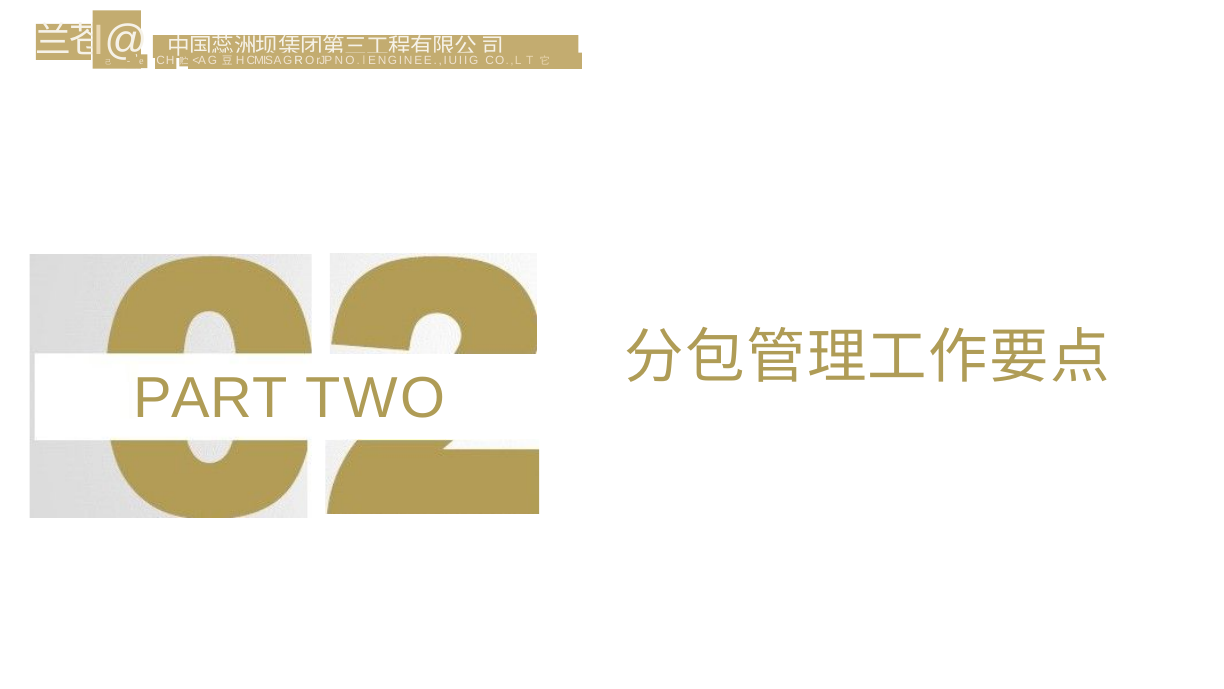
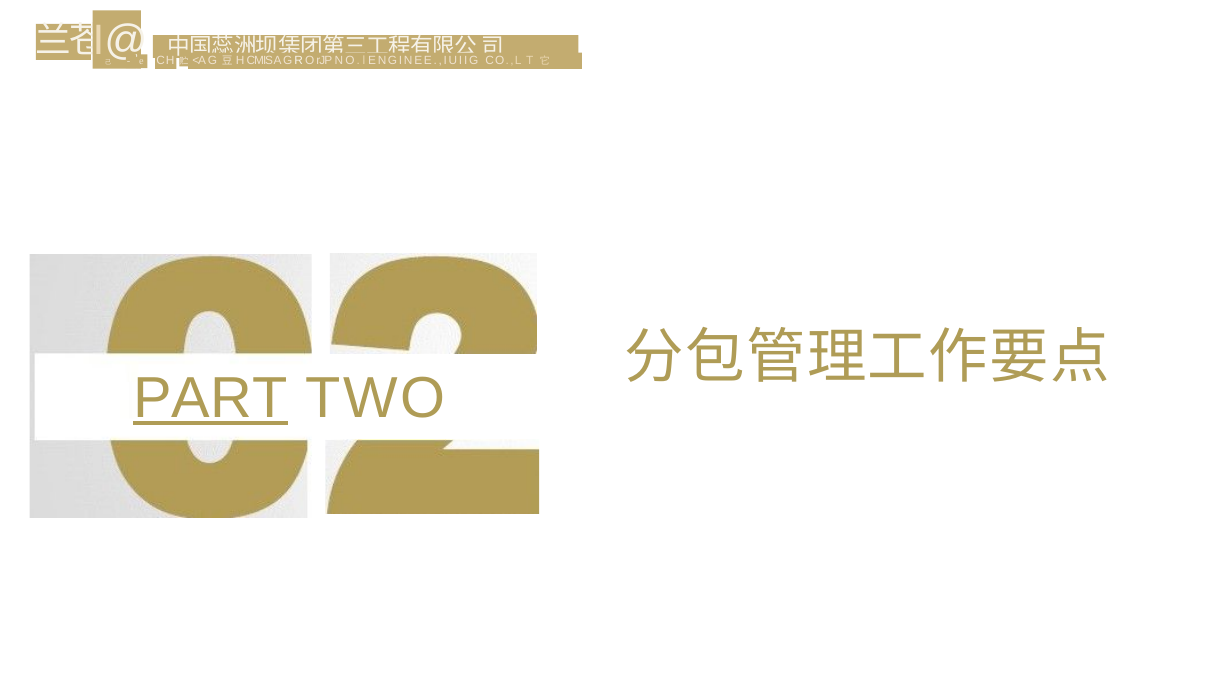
PART underline: none -> present (210, 398)
